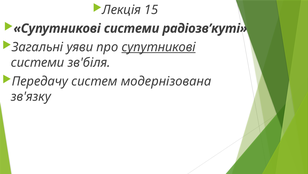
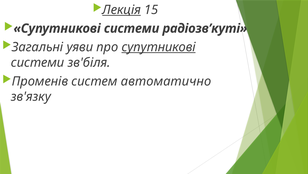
Лекція underline: none -> present (122, 10)
Передачу: Передачу -> Променів (40, 81)
модернізована: модернізована -> автоматично (166, 81)
